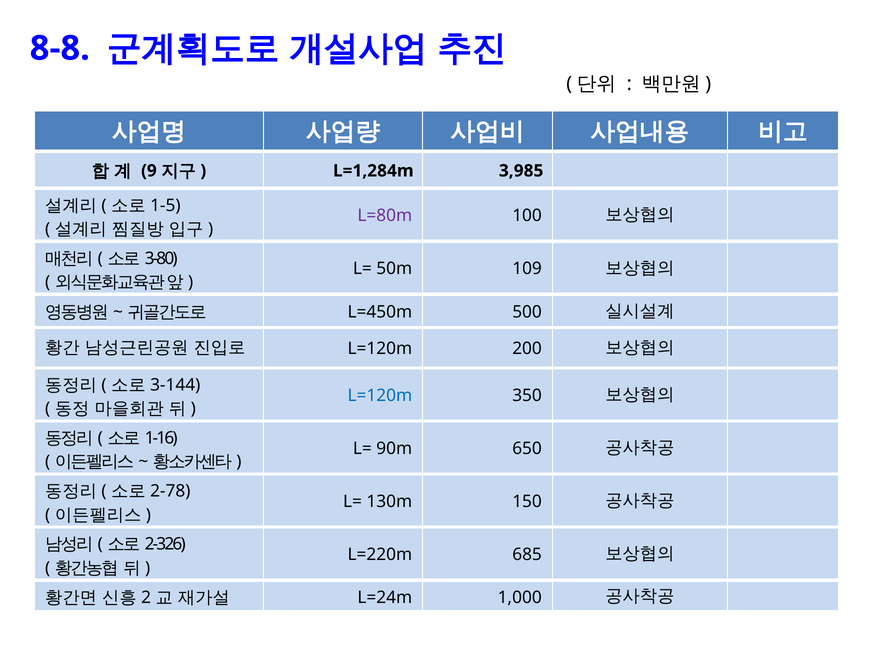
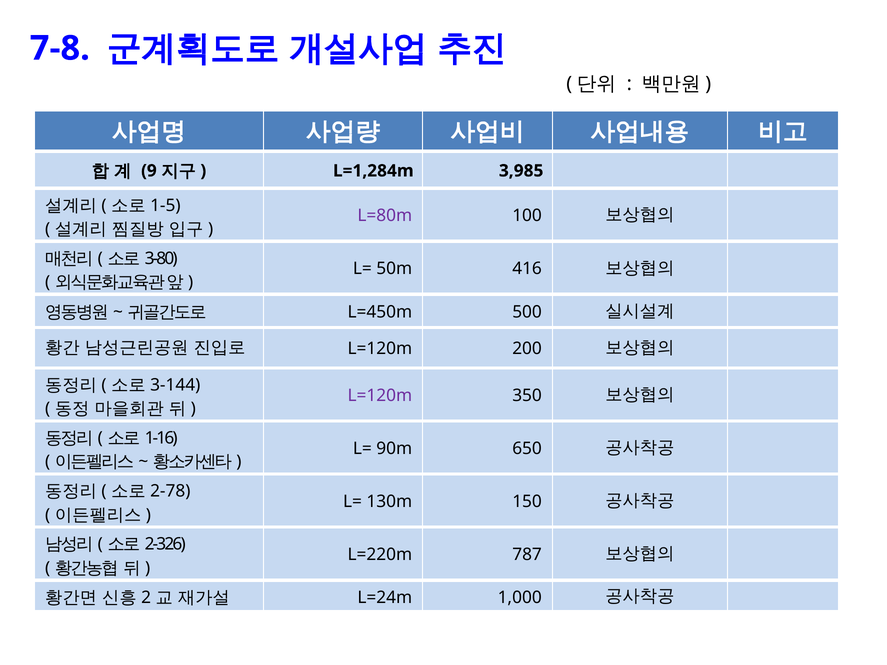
8-8: 8-8 -> 7-8 (60, 48)
109: 109 -> 416 (527, 269)
L=120m colour: blue -> purple (380, 396)
685: 685 -> 787 (527, 555)
